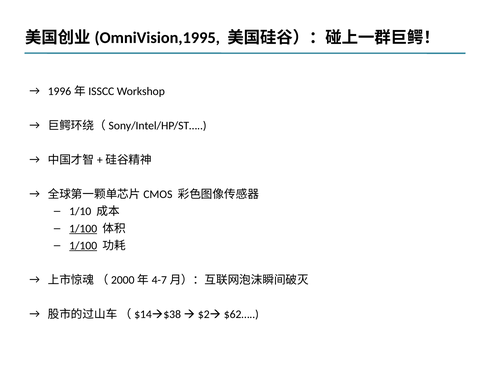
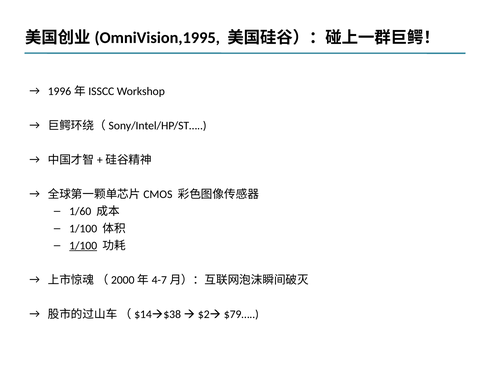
1/10: 1/10 -> 1/60 (80, 211)
1/100 underline: present -> none (83, 228)
$62…: $62… -> $79… (241, 314)
